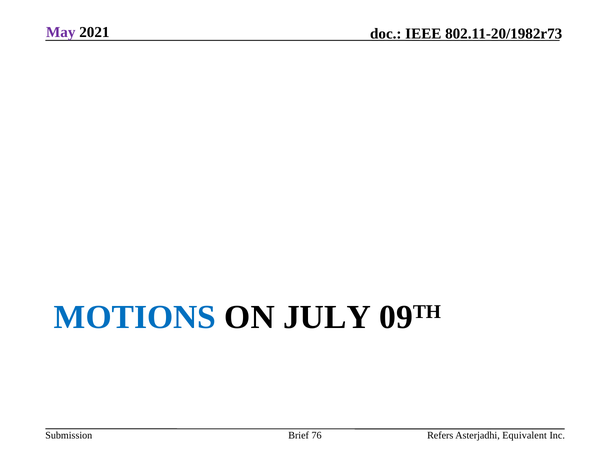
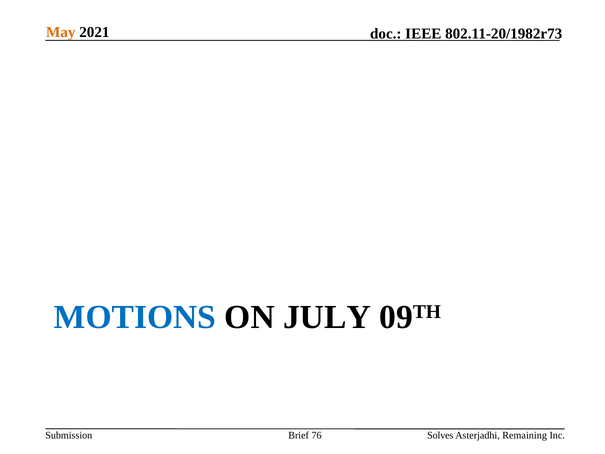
May colour: purple -> orange (61, 32)
Refers: Refers -> Solves (440, 435)
Equivalent: Equivalent -> Remaining (525, 435)
